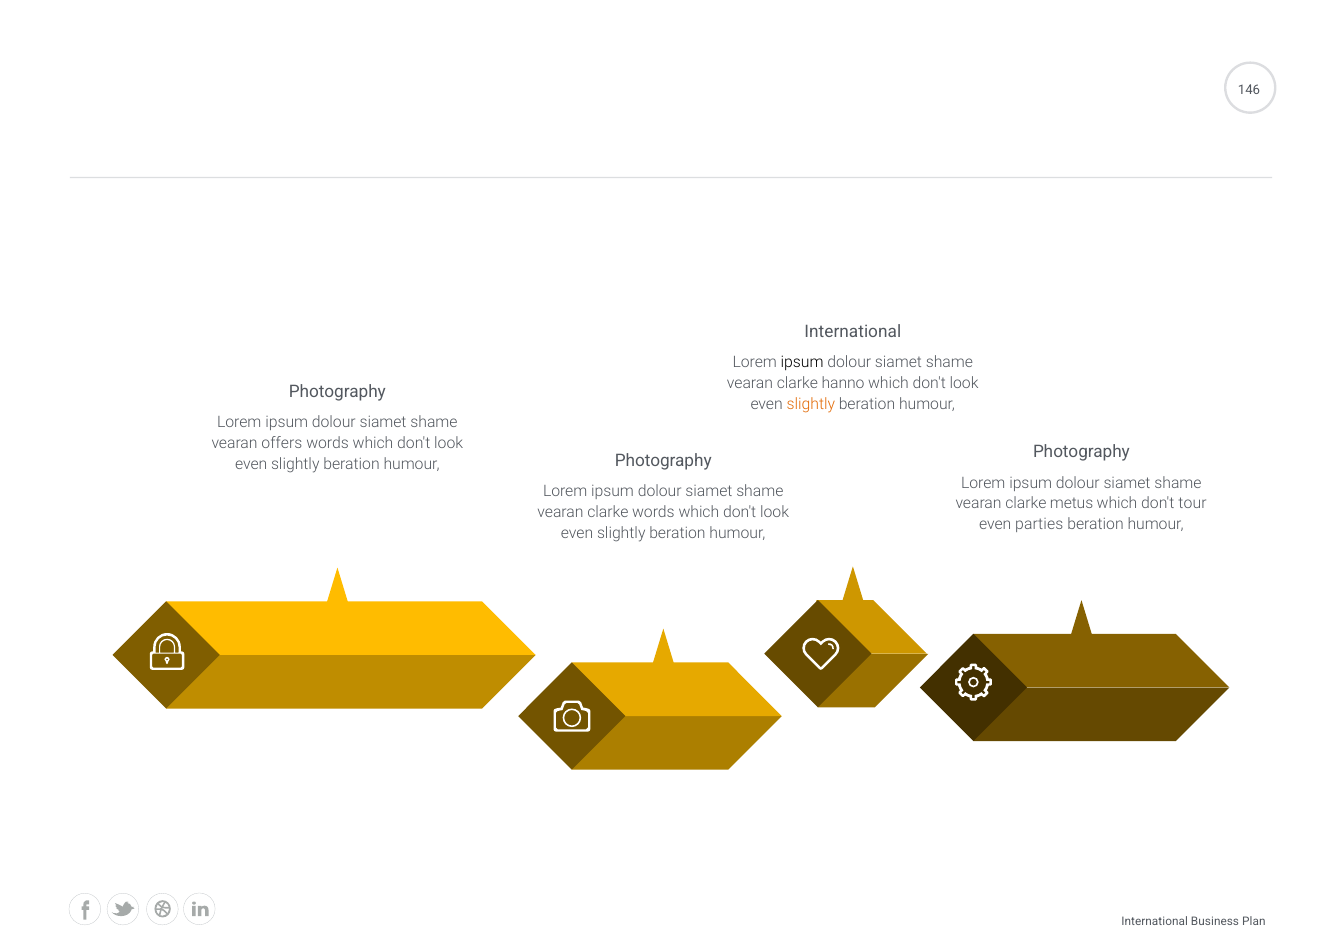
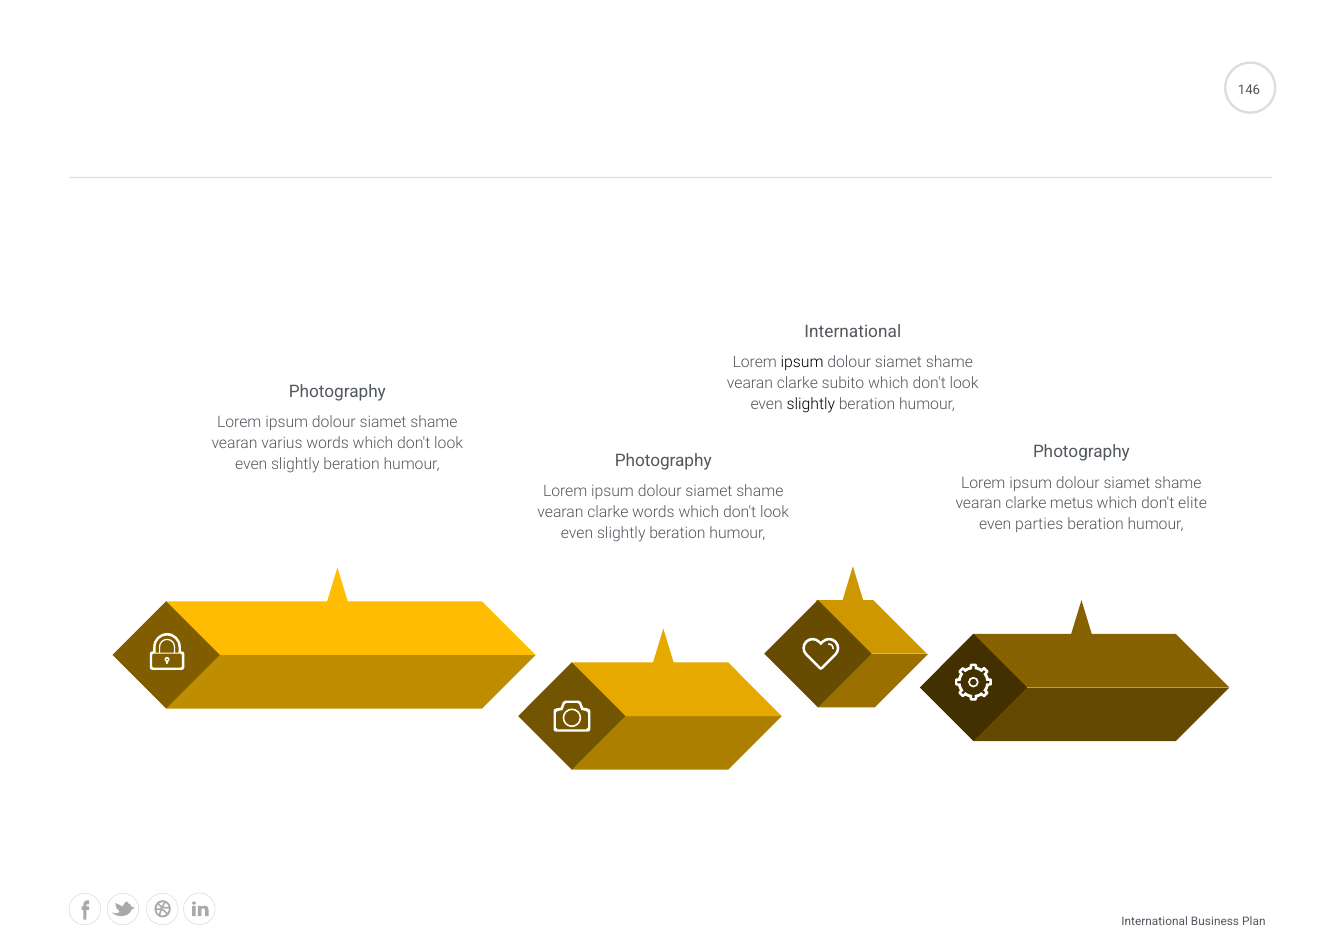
hanno: hanno -> subito (843, 383)
slightly colour: orange -> black (811, 404)
offers: offers -> varius (282, 443)
tour: tour -> elite (1193, 504)
